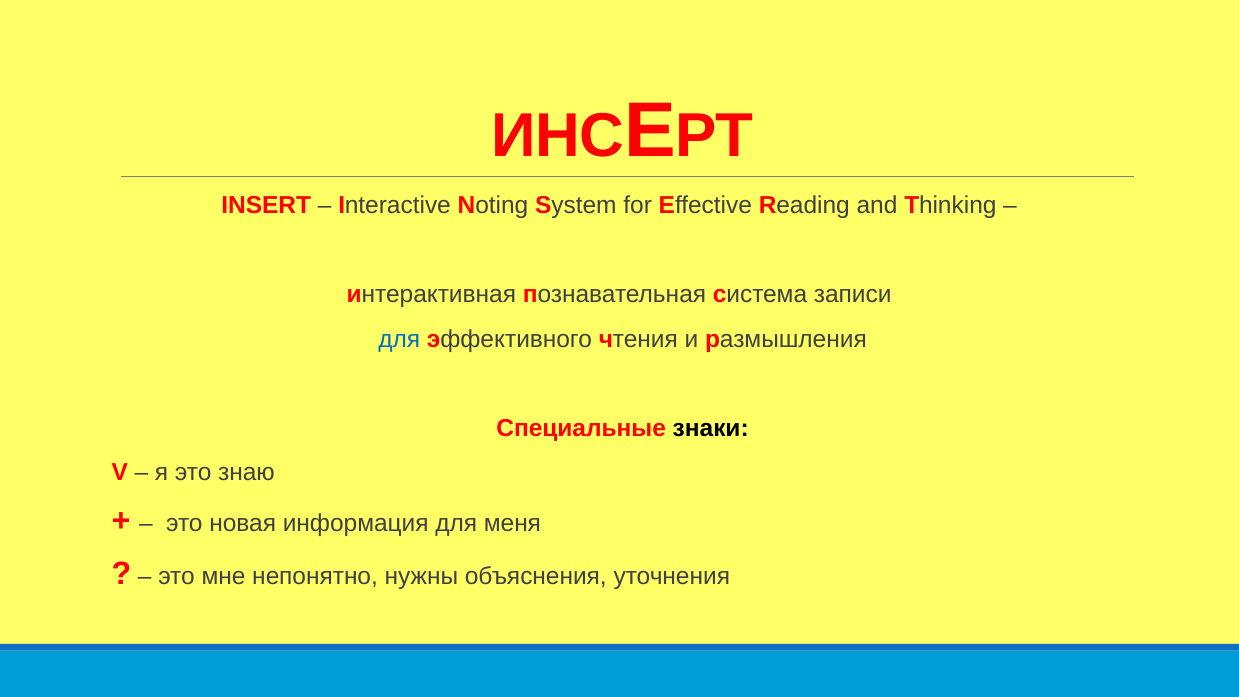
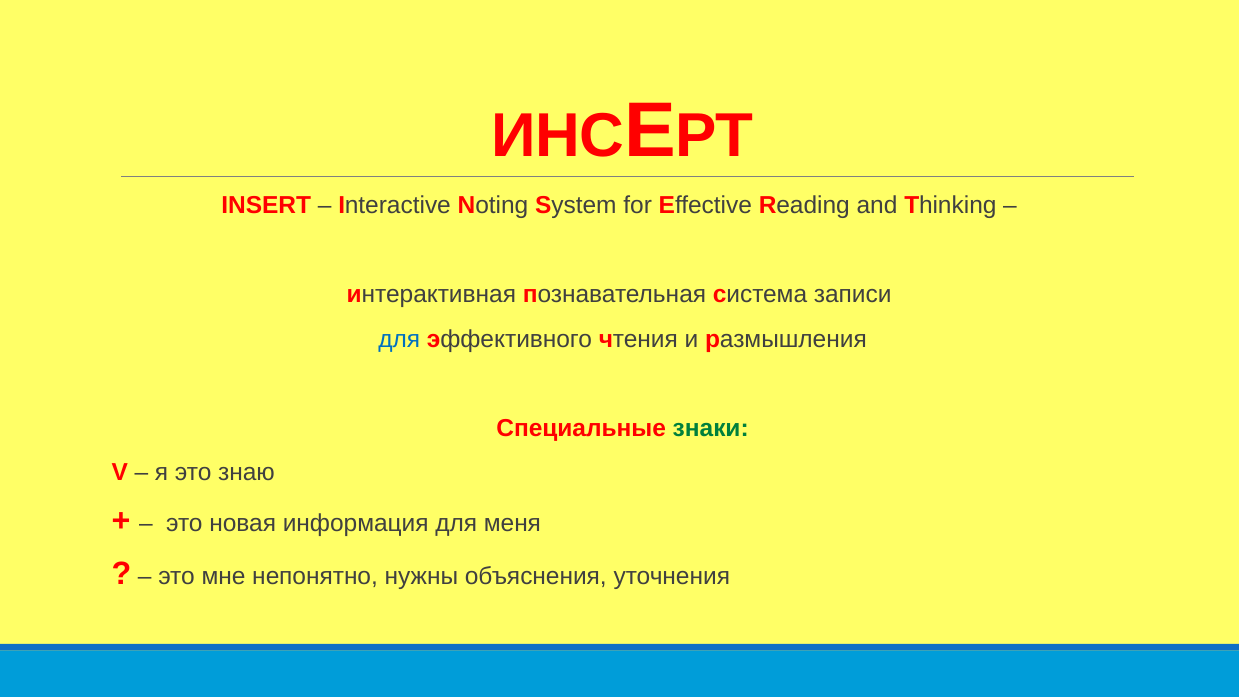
знаки colour: black -> green (711, 428)
